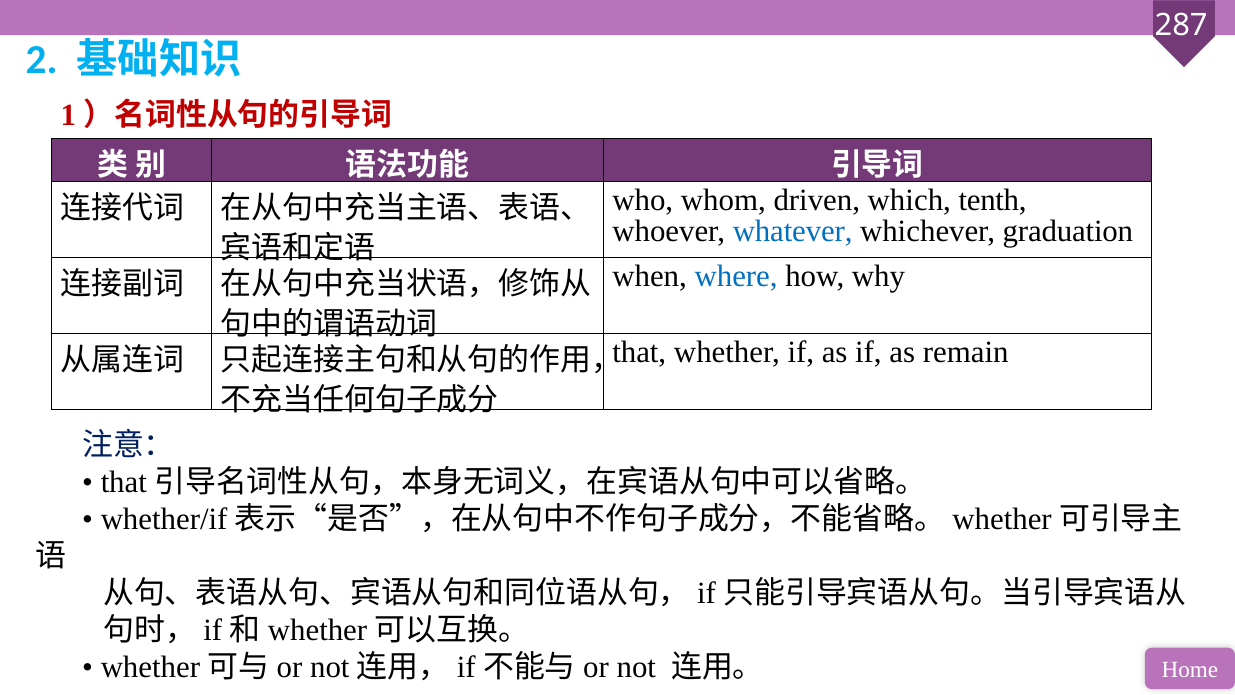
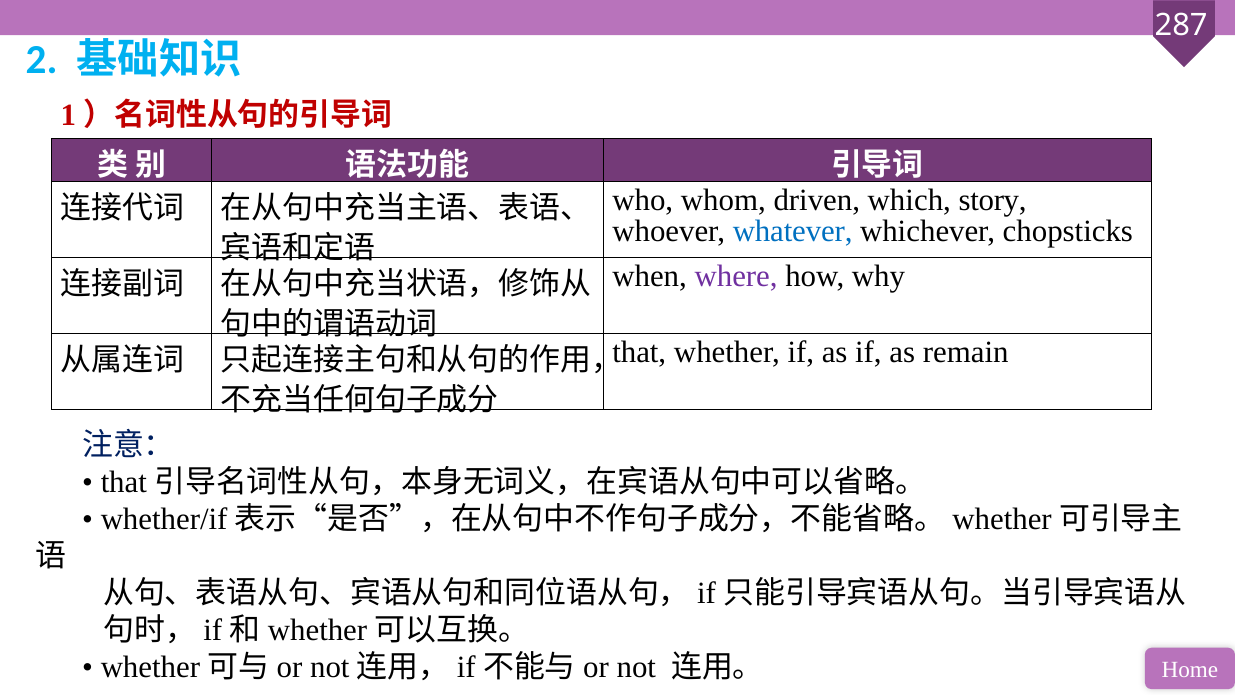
tenth: tenth -> story (993, 200)
graduation: graduation -> chopsticks (1068, 231)
where colour: blue -> purple (736, 276)
